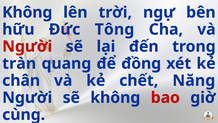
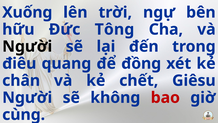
Không: Không -> Xuống (27, 12)
Người colour: red -> black (27, 46)
tràn: tràn -> điêu (19, 63)
Năng: Năng -> Giêsu (194, 80)
